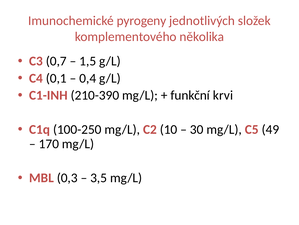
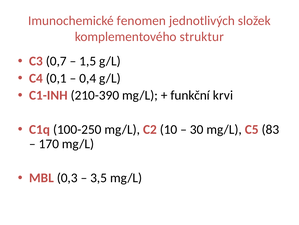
pyrogeny: pyrogeny -> fenomen (141, 21)
několika: několika -> struktur (202, 37)
49: 49 -> 83 (270, 129)
